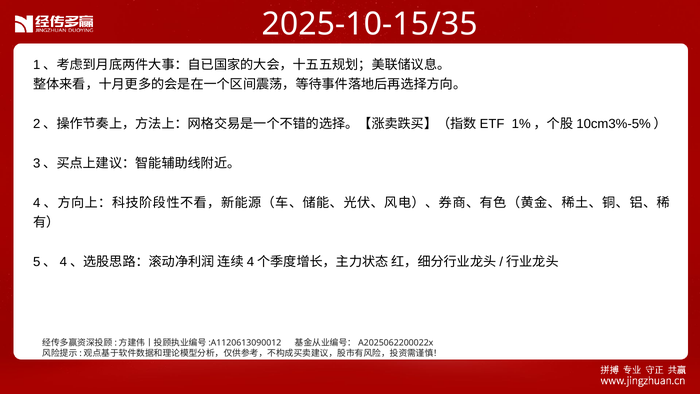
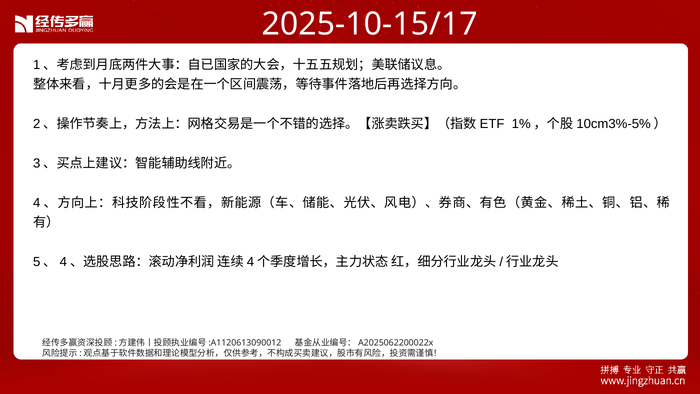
2025-10-15/35: 2025-10-15/35 -> 2025-10-15/17 (370, 24)
